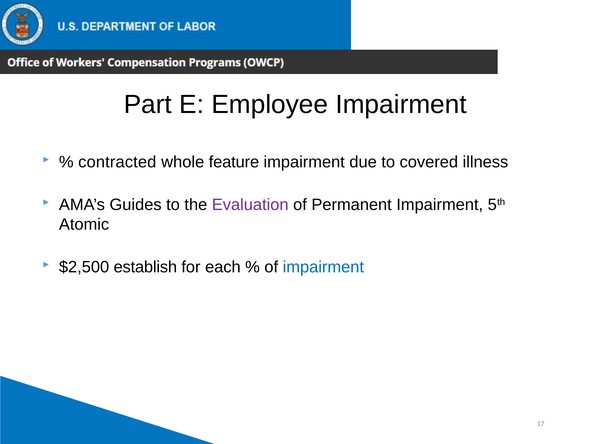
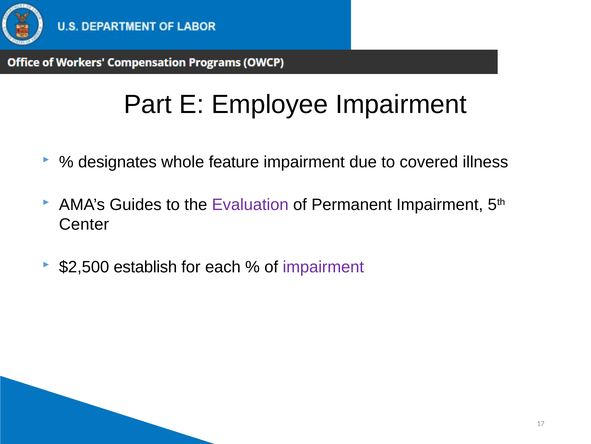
contracted: contracted -> designates (117, 162)
Atomic: Atomic -> Center (84, 224)
impairment colour: blue -> purple (323, 267)
